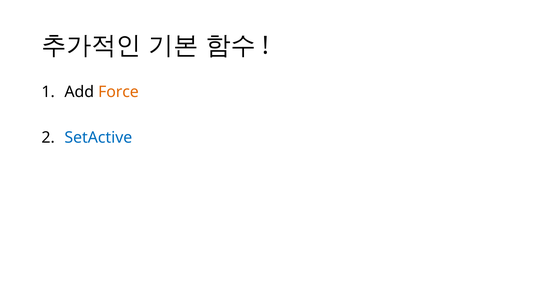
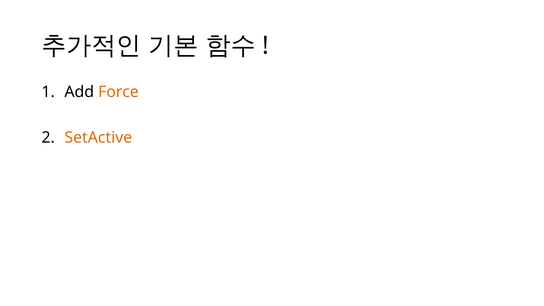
SetActive colour: blue -> orange (98, 138)
